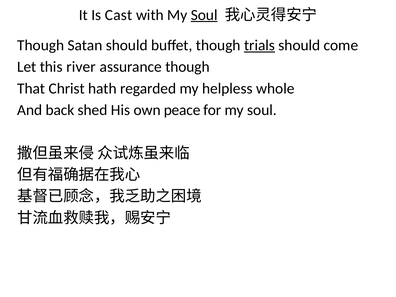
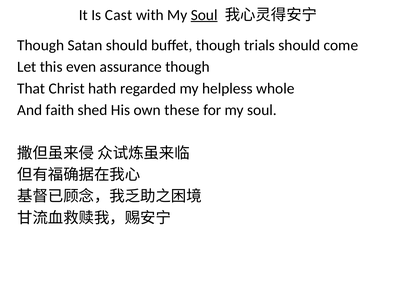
trials underline: present -> none (259, 45)
river: river -> even (81, 67)
back: back -> faith (60, 110)
peace: peace -> these (182, 110)
